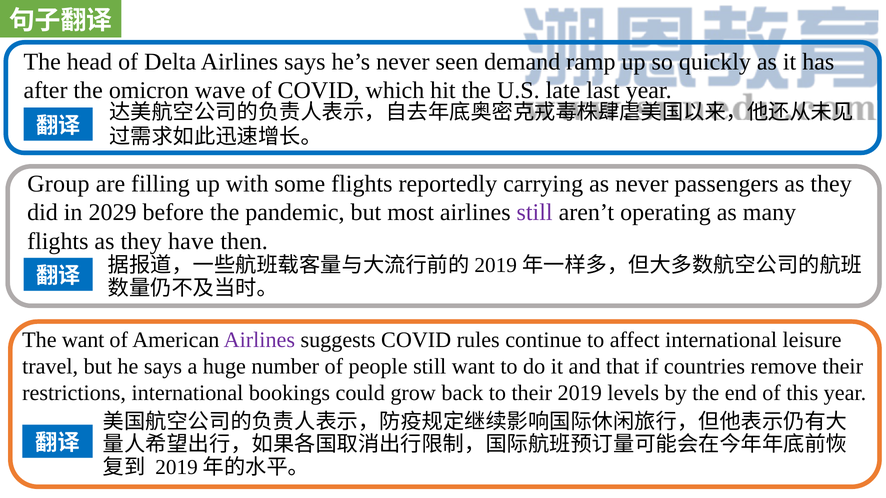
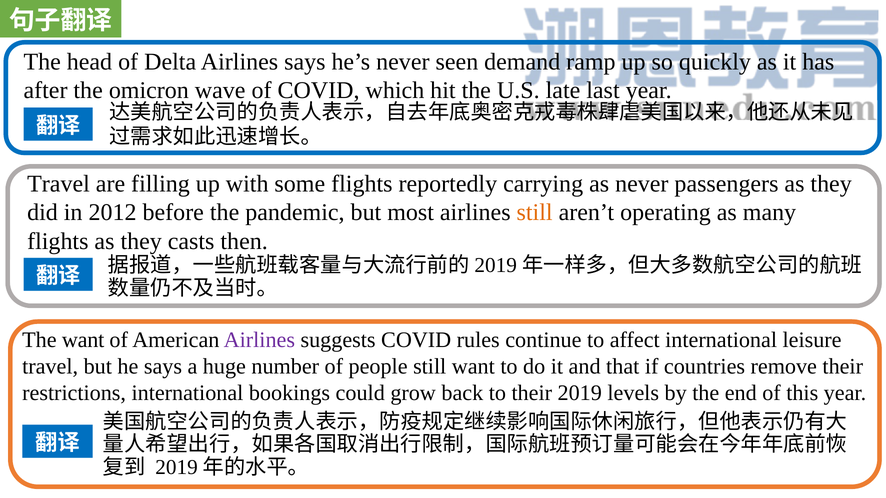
Group: Group -> Travel (59, 184)
2029: 2029 -> 2012 (113, 213)
still colour: purple -> orange (535, 213)
have: have -> casts (191, 241)
